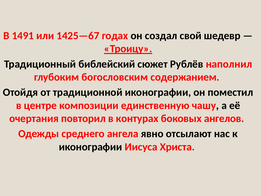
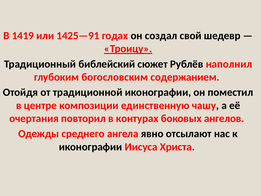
1491: 1491 -> 1419 (23, 36)
1425—67: 1425—67 -> 1425—91 (78, 36)
